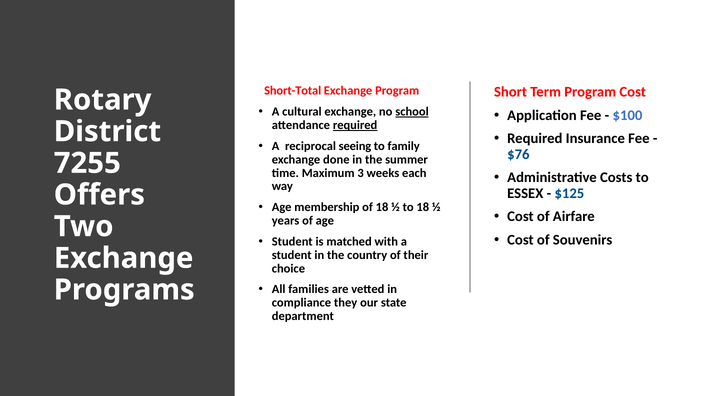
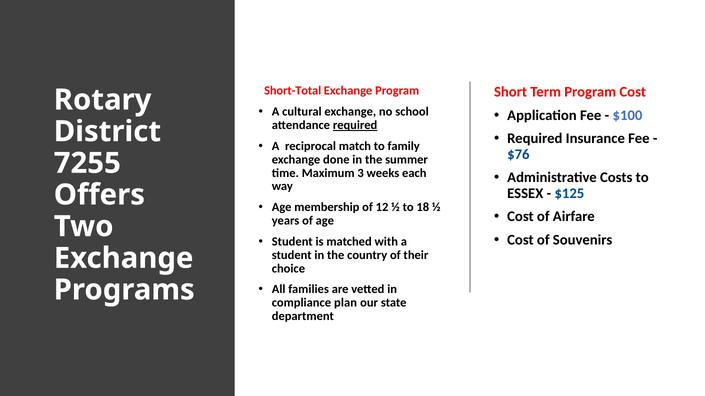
school underline: present -> none (412, 112)
seeing: seeing -> match (355, 146)
of 18: 18 -> 12 (382, 207)
they: they -> plan (346, 303)
